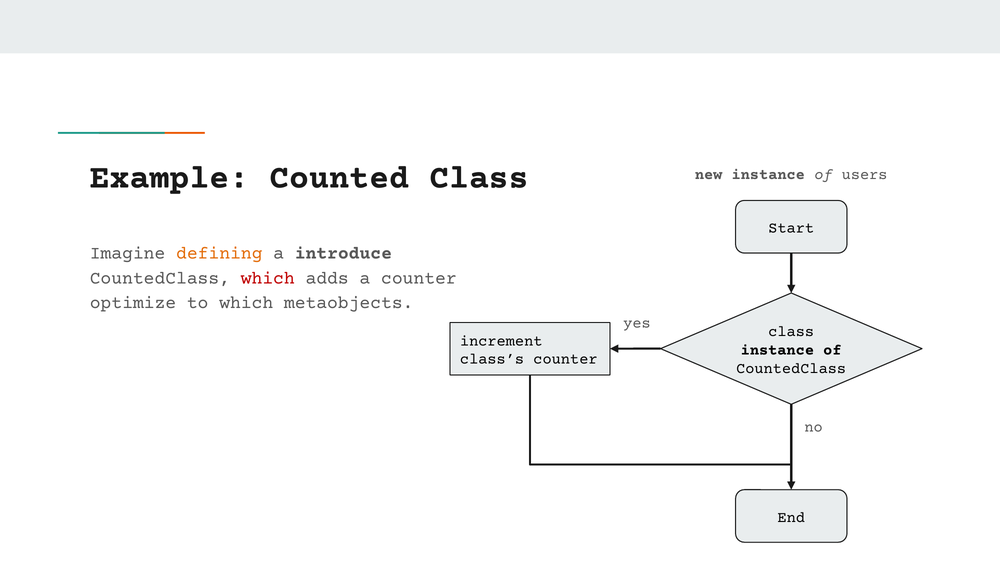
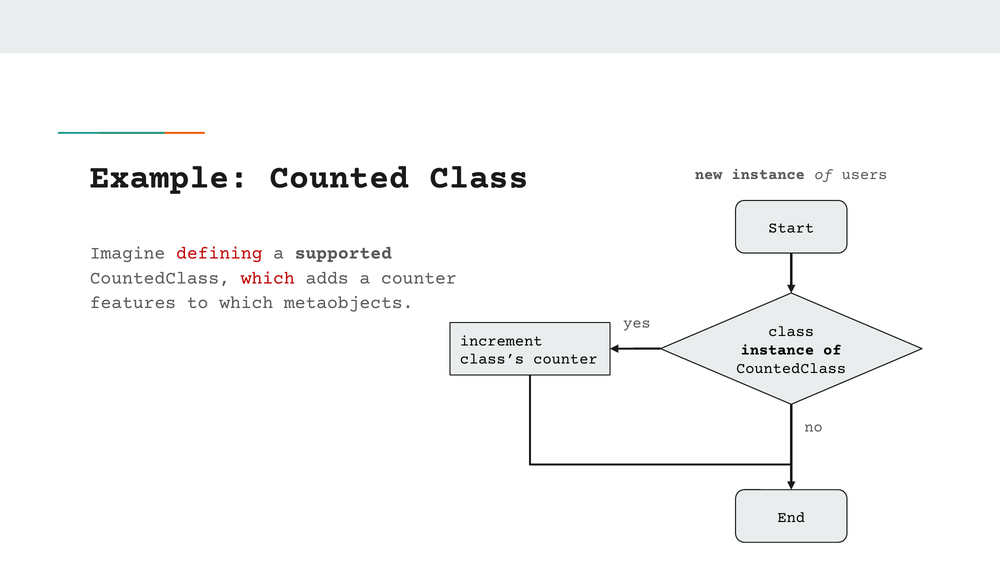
defining colour: orange -> red (219, 253)
introduce: introduce -> supported (343, 253)
optimize: optimize -> features (133, 302)
